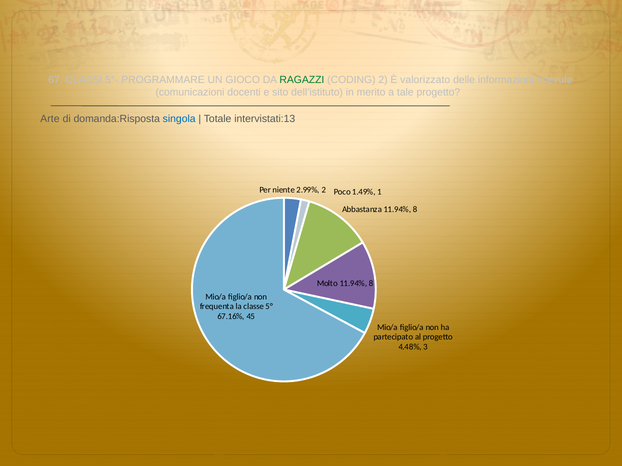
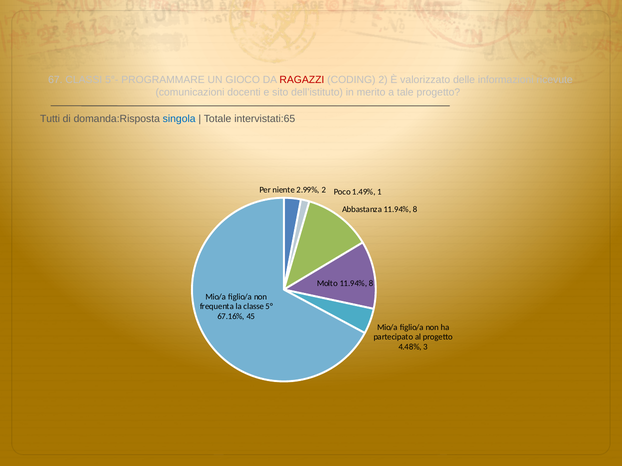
RAGAZZI colour: green -> red (302, 80)
Arte: Arte -> Tutti (50, 119)
intervistati:13: intervistati:13 -> intervistati:65 (265, 119)
